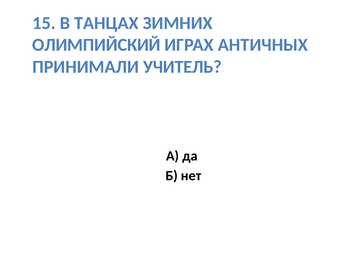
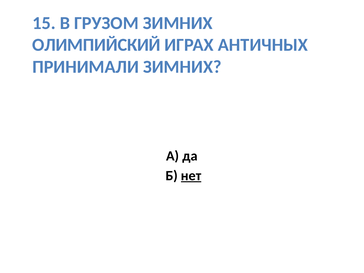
ТАНЦАХ: ТАНЦАХ -> ГРУЗОМ (106, 23)
ПРИНИМАЛИ УЧИТЕЛЬ: УЧИТЕЛЬ -> ЗИМНИХ (182, 67)
нет underline: none -> present (191, 176)
